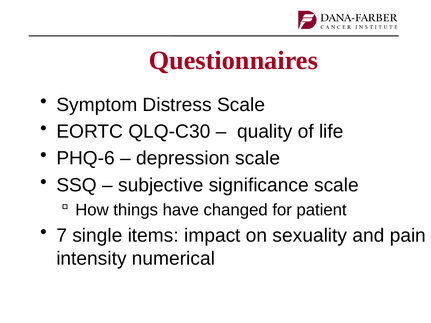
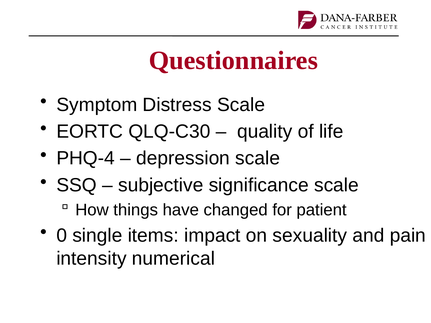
PHQ-6: PHQ-6 -> PHQ-4 (86, 158)
7: 7 -> 0 (62, 236)
